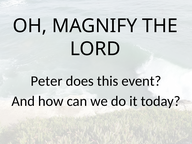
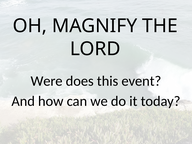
Peter: Peter -> Were (47, 81)
